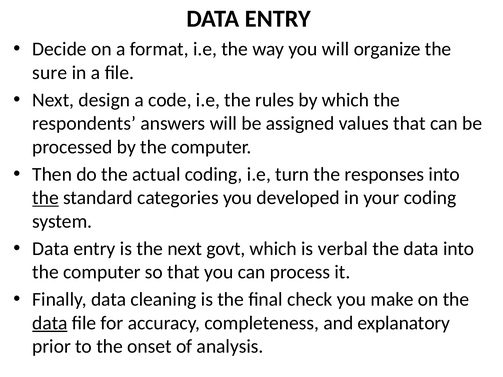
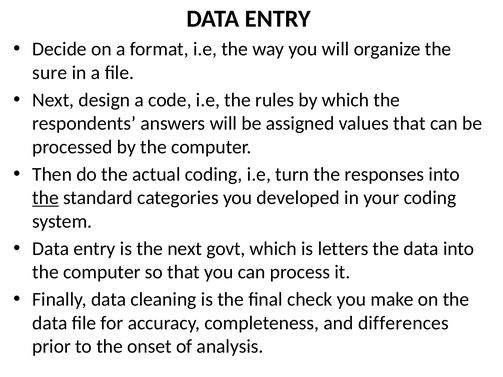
verbal: verbal -> letters (343, 249)
data underline: present -> none (50, 323)
explanatory: explanatory -> differences (403, 323)
